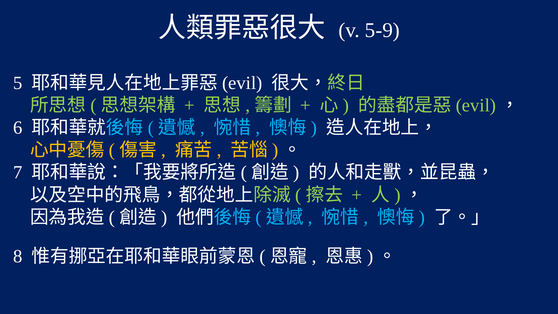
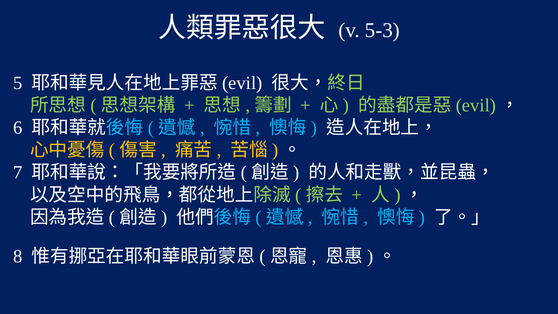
5-9: 5-9 -> 5-3 (382, 30)
